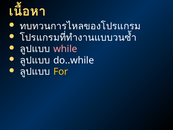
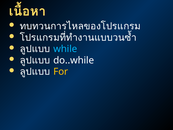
while colour: pink -> light blue (65, 49)
